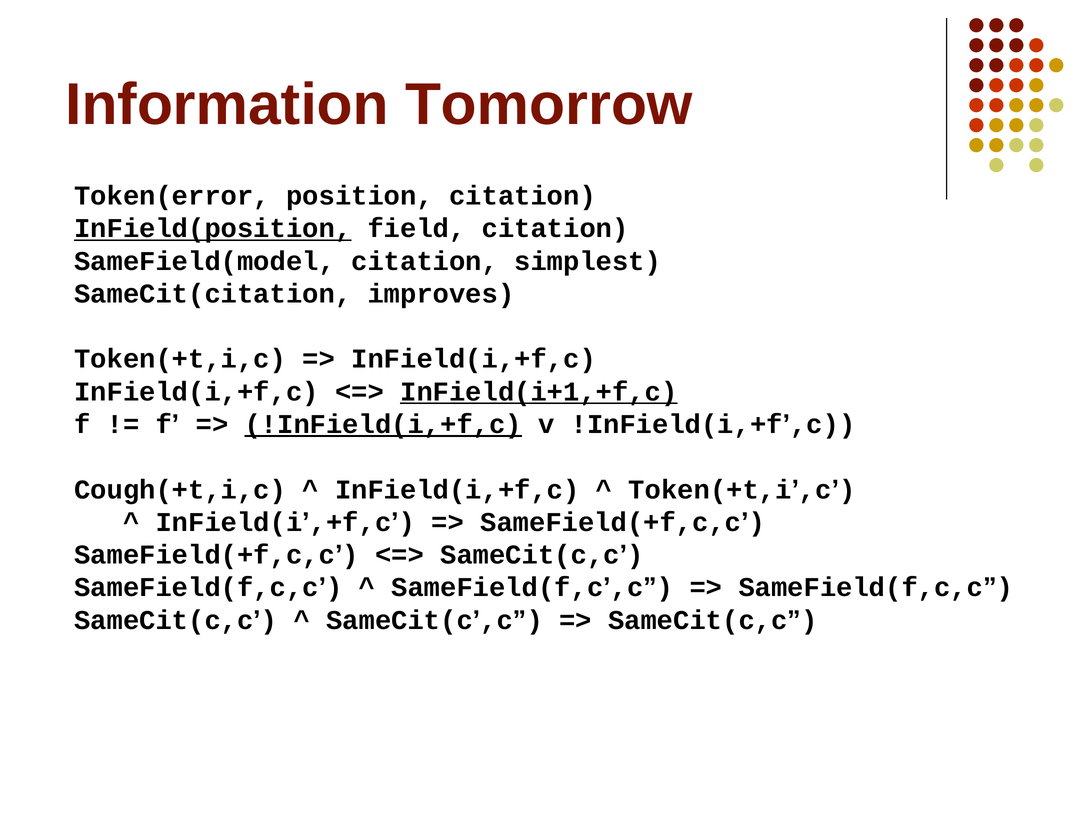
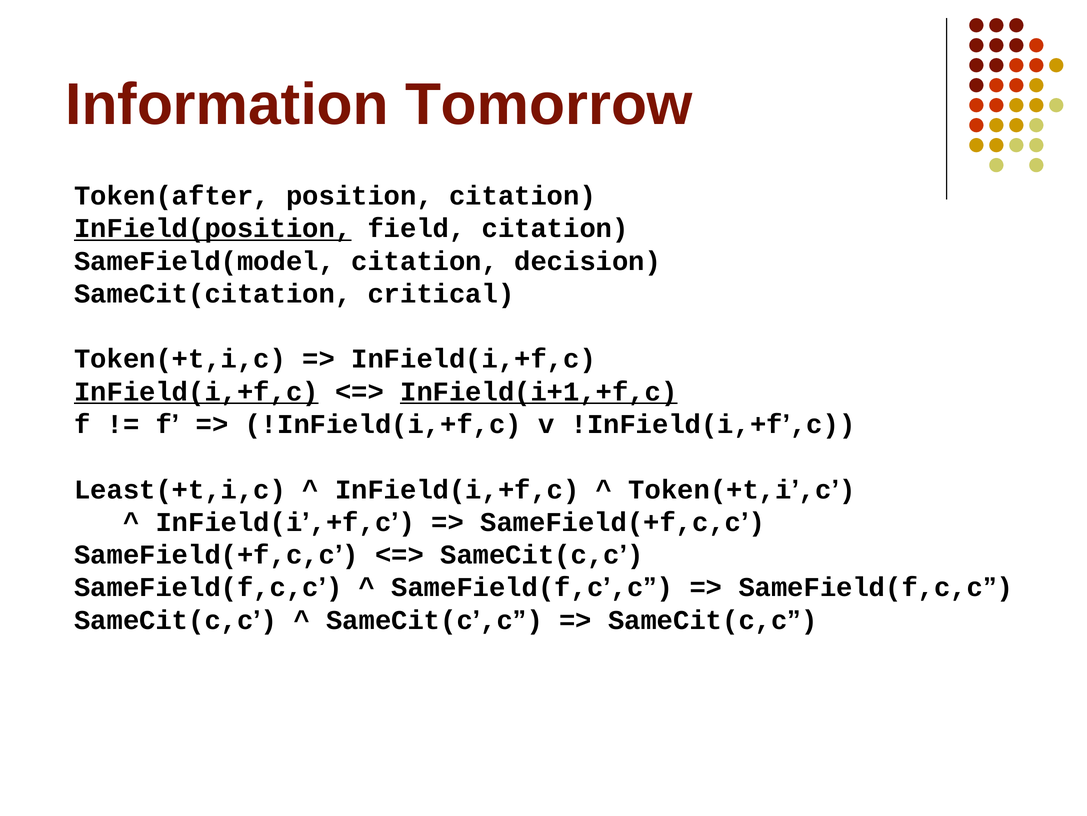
Token(error: Token(error -> Token(after (172, 196)
simplest: simplest -> decision (588, 261)
improves: improves -> critical (441, 293)
InField(i,+f,c underline: none -> present (196, 391)
!InField(i,+f,c underline: present -> none (383, 424)
Cough(+t,i,c: Cough(+t,i,c -> Least(+t,i,c (180, 489)
